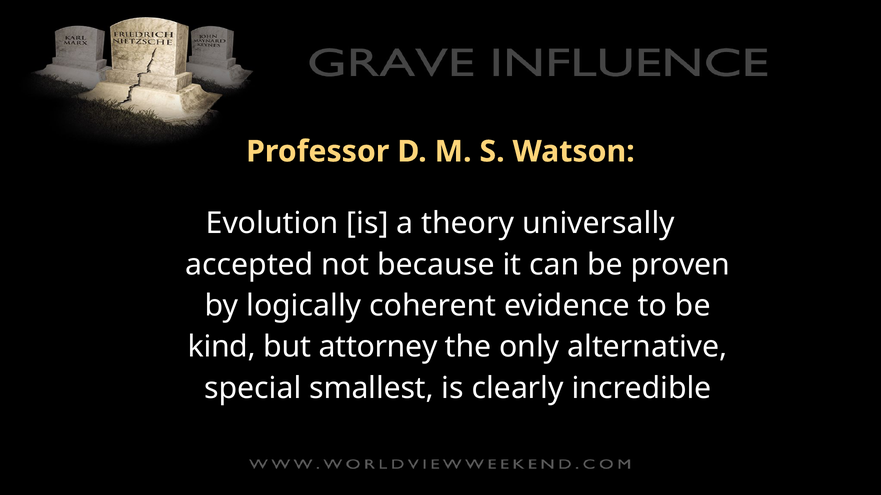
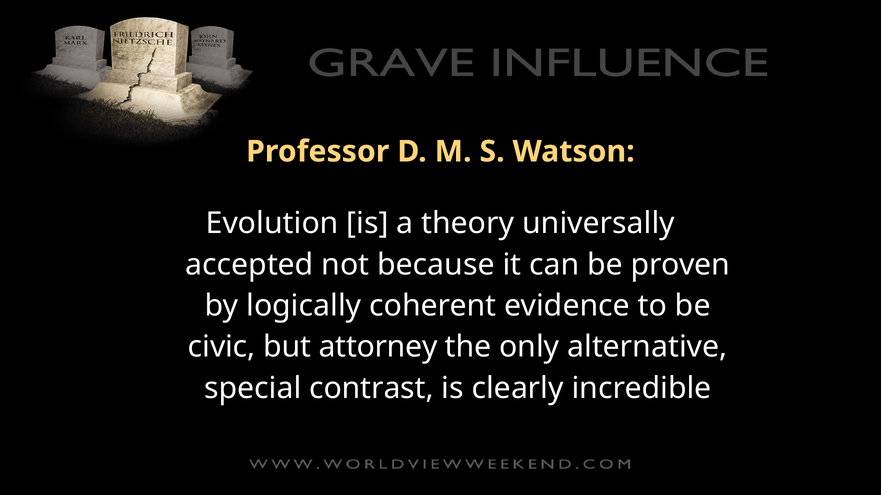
kind: kind -> civic (222, 347)
smallest: smallest -> contrast (371, 389)
